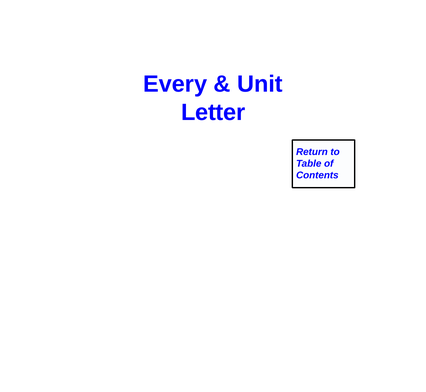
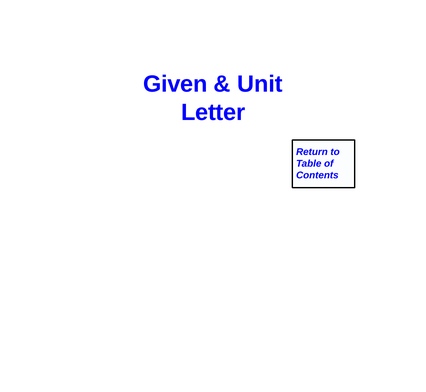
Every: Every -> Given (175, 84)
